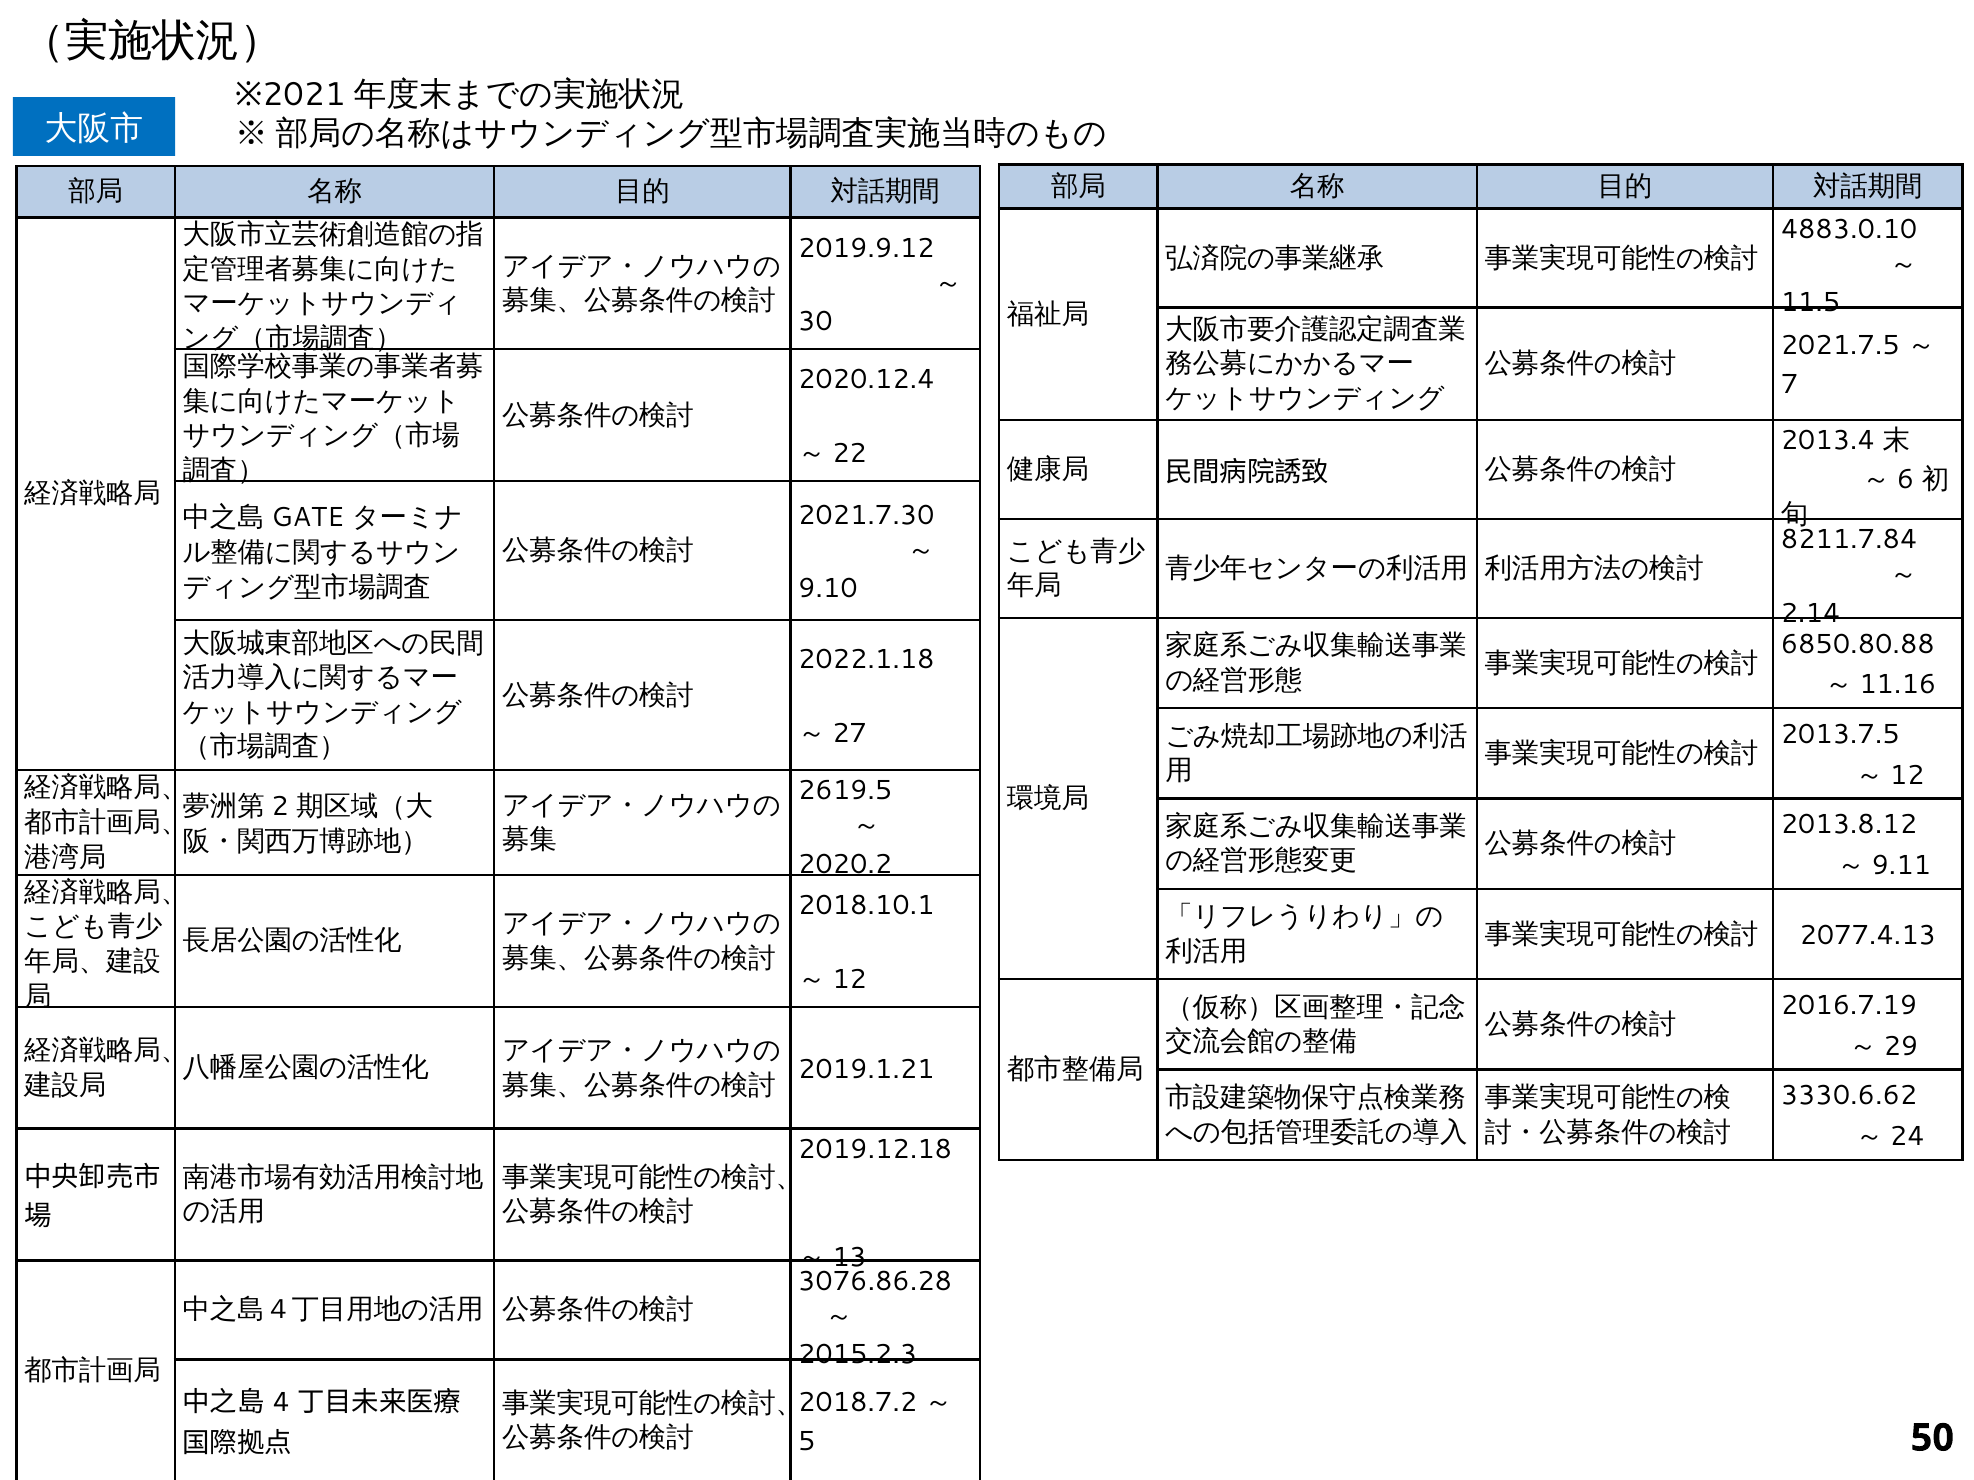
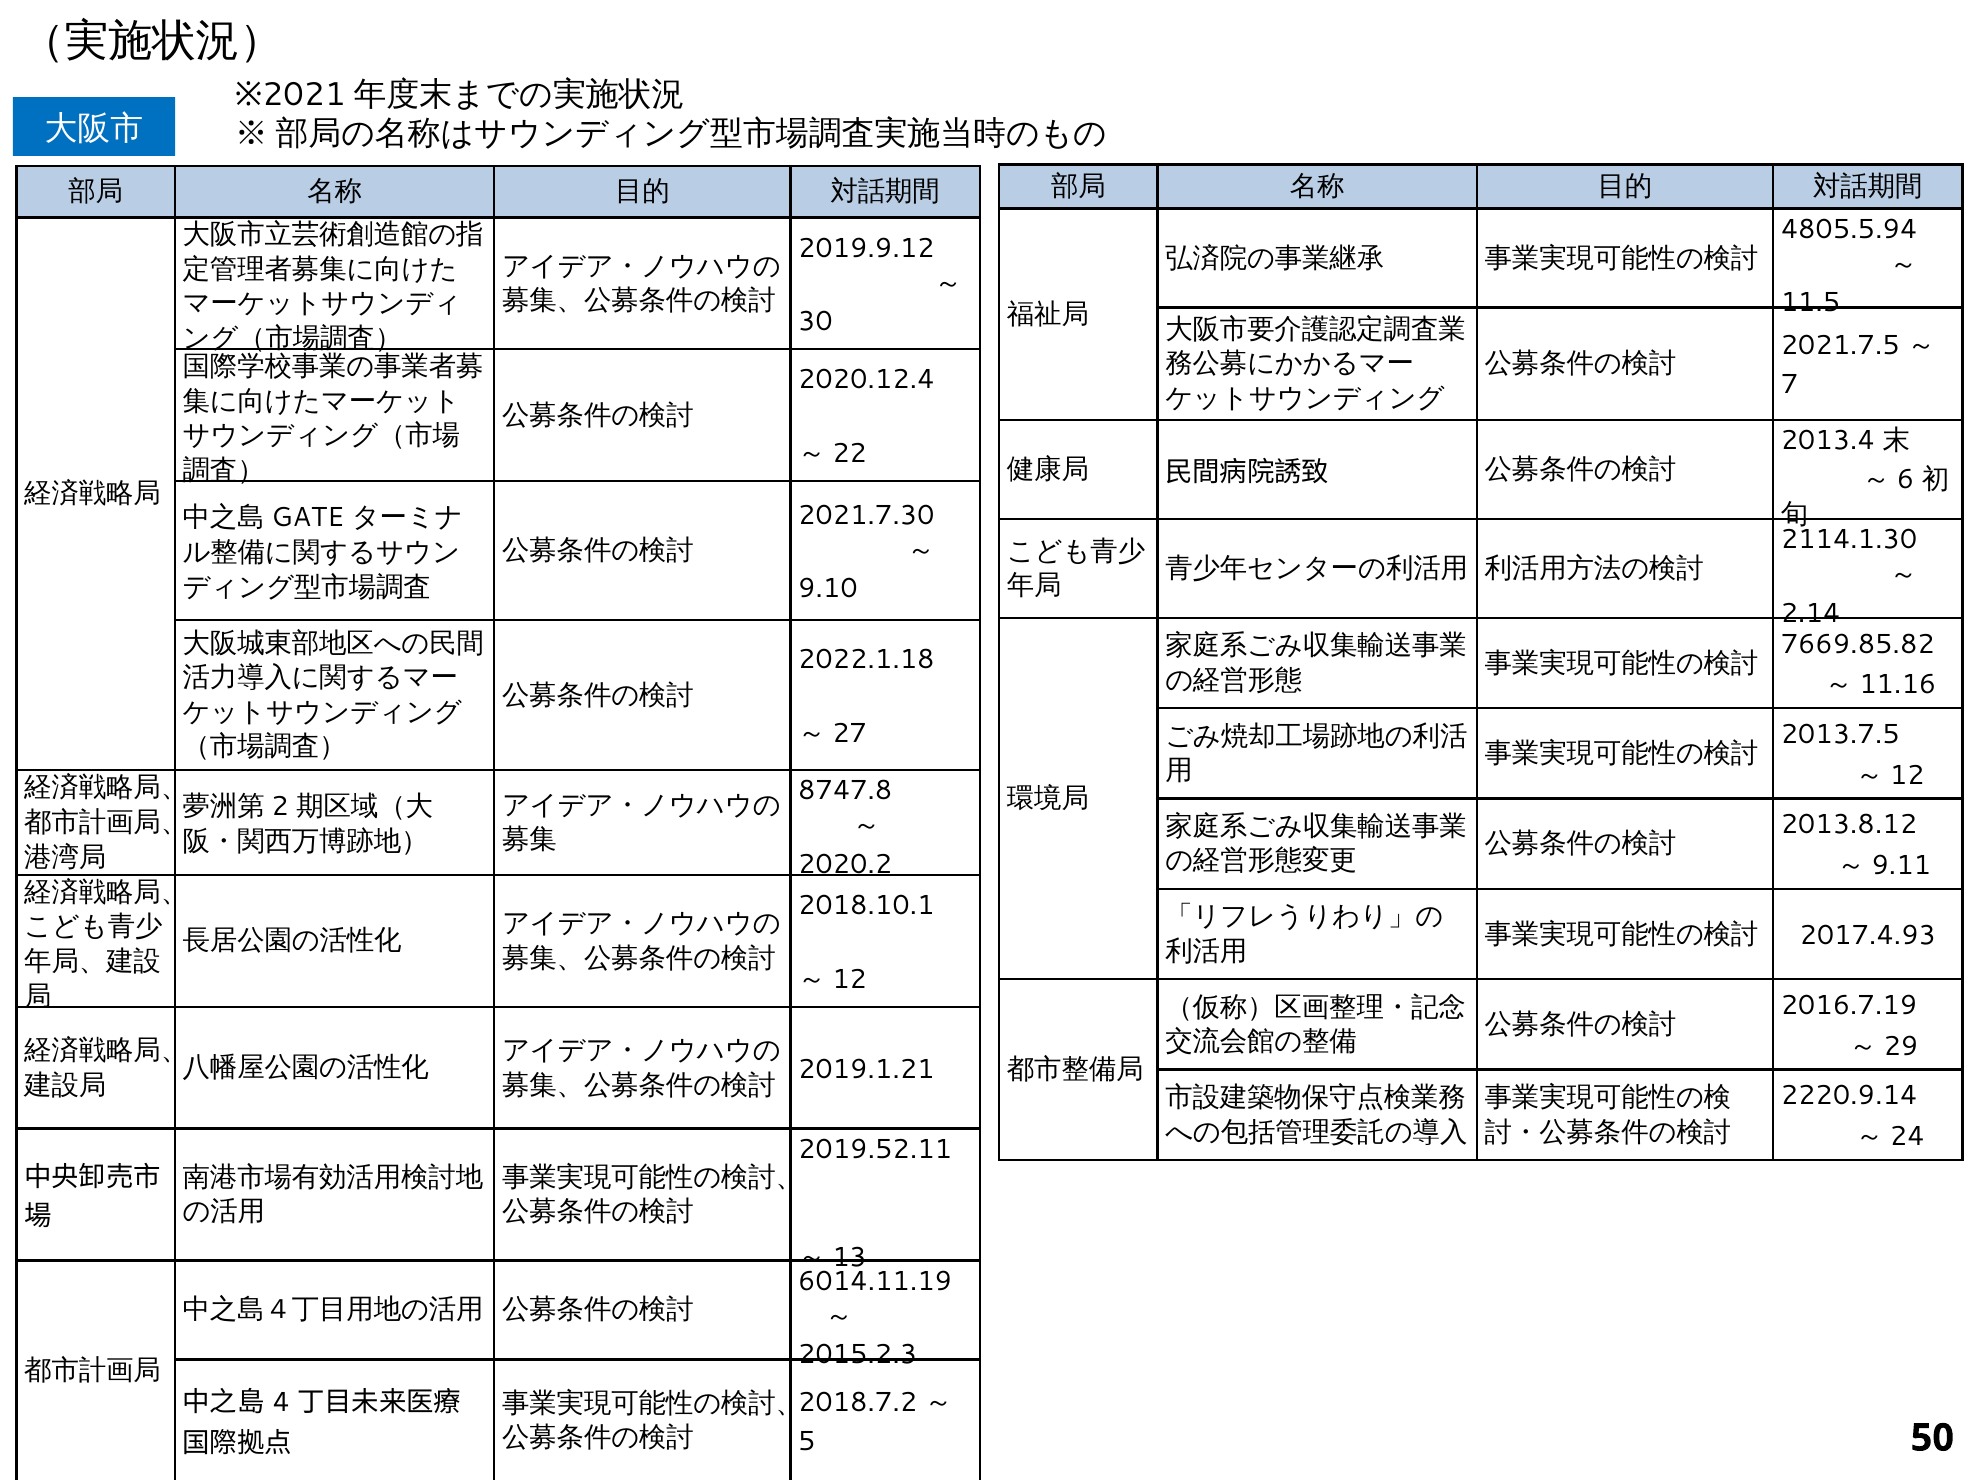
4883.0.10: 4883.0.10 -> 4805.5.94 (1849, 229)
8211.7.84: 8211.7.84 -> 2114.1.30 (1849, 540)
6850.80.88: 6850.80.88 -> 7669.85.82 (1858, 644)
2619.5: 2619.5 -> 8747.8 (845, 791)
2077.4.13: 2077.4.13 -> 2017.4.93 (1868, 936)
3330.6.62: 3330.6.62 -> 2220.9.14 (1849, 1096)
2019.12.18: 2019.12.18 -> 2019.52.11 (875, 1150)
3076.86.28: 3076.86.28 -> 6014.11.19 (875, 1282)
